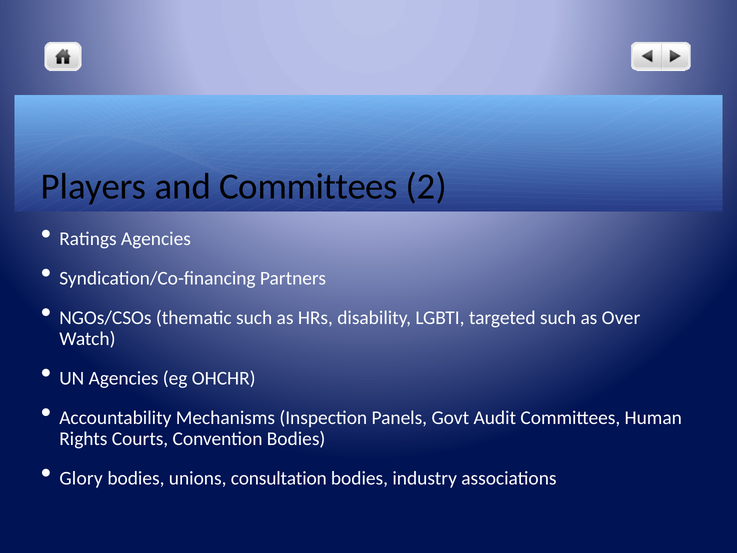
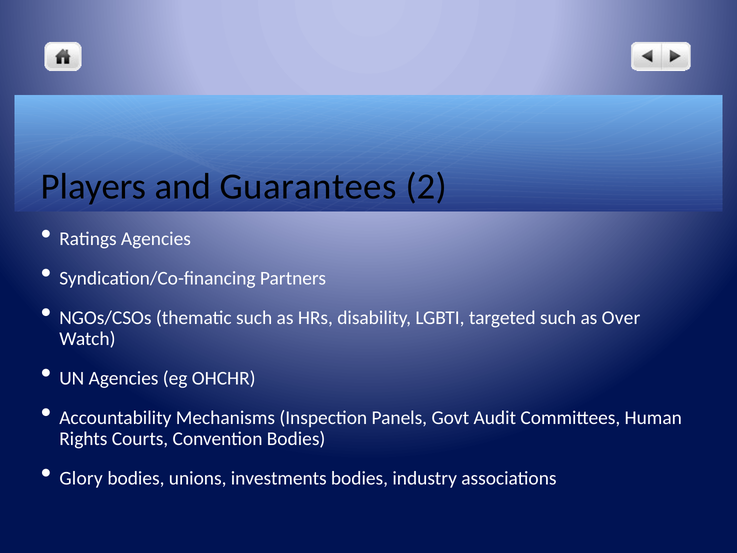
and Committees: Committees -> Guarantees (308, 186)
consultation: consultation -> investments (279, 478)
